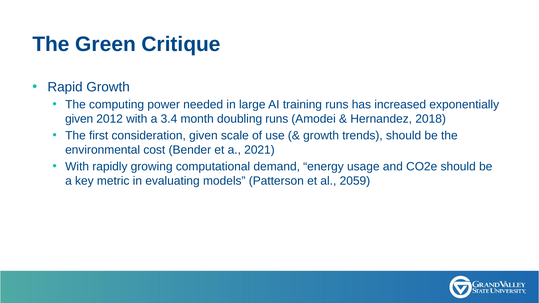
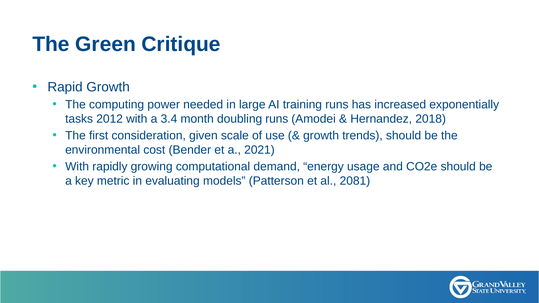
given: given -> tasks (79, 119)
2059: 2059 -> 2081 (355, 181)
